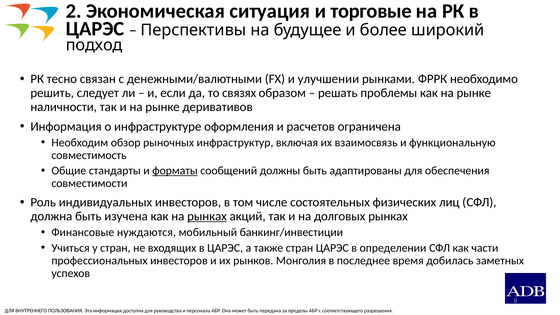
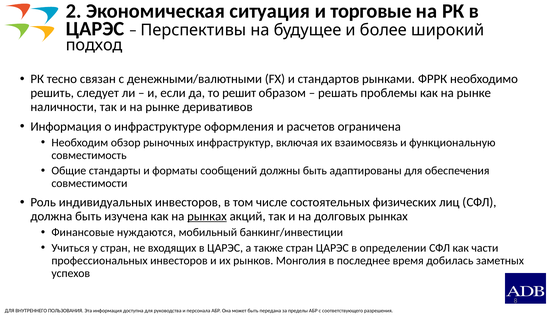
улучшении: улучшении -> стандартов (328, 79)
связях: связях -> решит (239, 93)
форматы underline: present -> none (175, 171)
